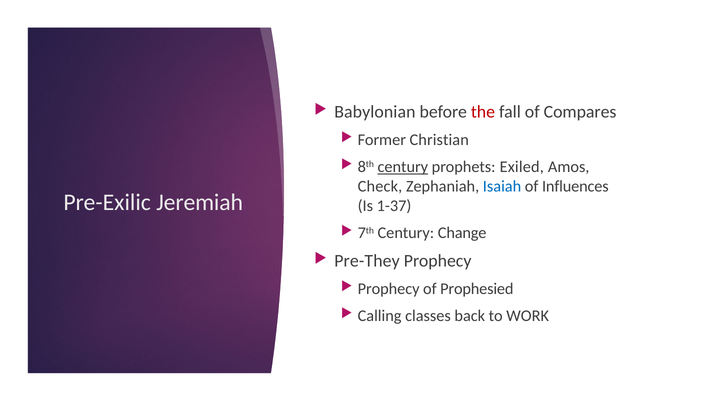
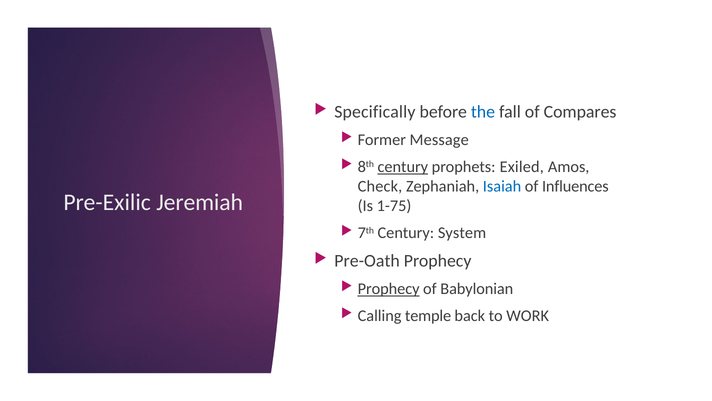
Babylonian: Babylonian -> Specifically (375, 112)
the colour: red -> blue (483, 112)
Christian: Christian -> Message (439, 140)
1-37: 1-37 -> 1-75 (394, 206)
Change: Change -> System (462, 233)
Pre-They: Pre-They -> Pre-Oath (367, 261)
Prophecy underline: none -> present (389, 288)
Prophesied: Prophesied -> Babylonian (477, 288)
classes: classes -> temple (428, 315)
